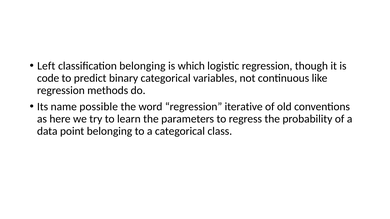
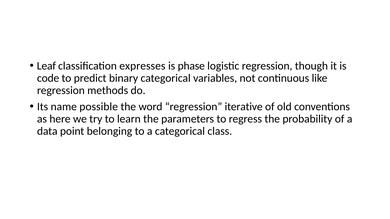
Left: Left -> Leaf (46, 66)
classification belonging: belonging -> expresses (142, 66)
which: which -> phase (191, 66)
